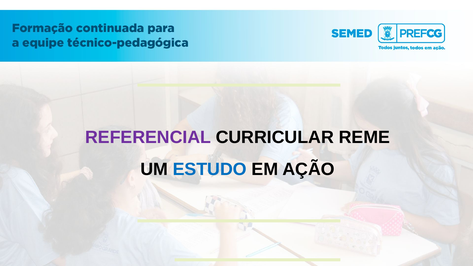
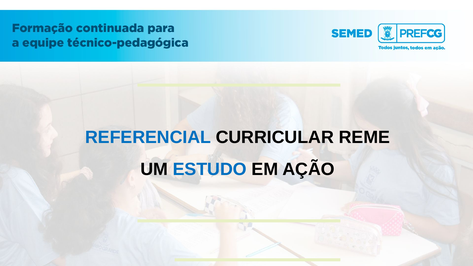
REFERENCIAL colour: purple -> blue (148, 137)
